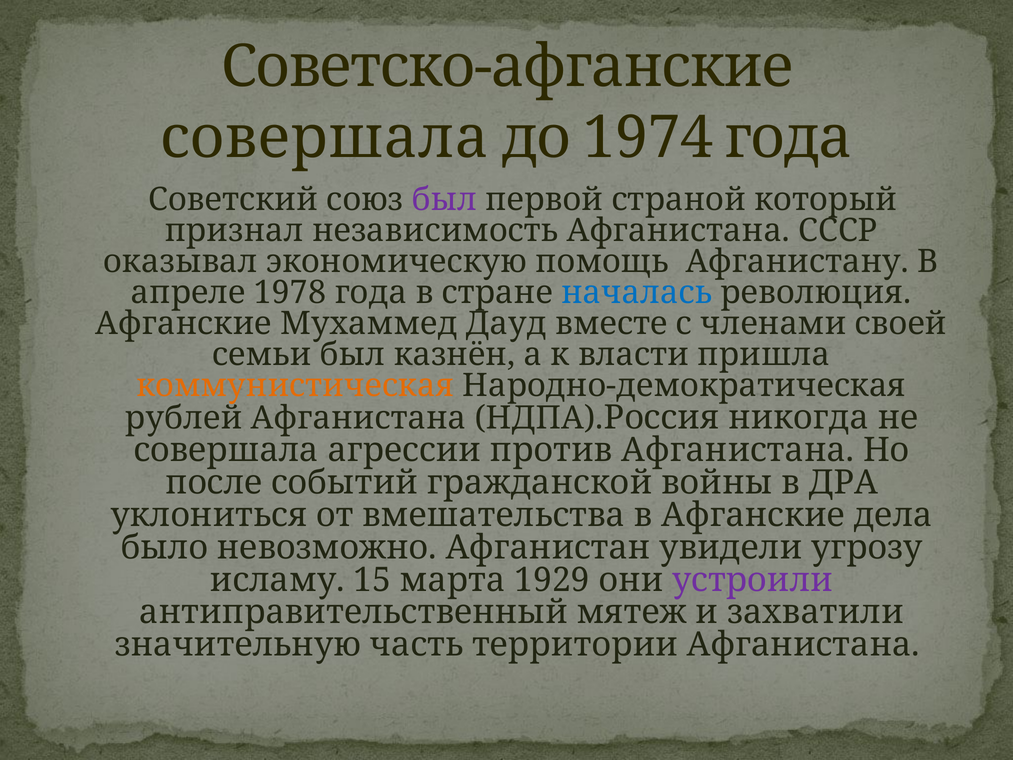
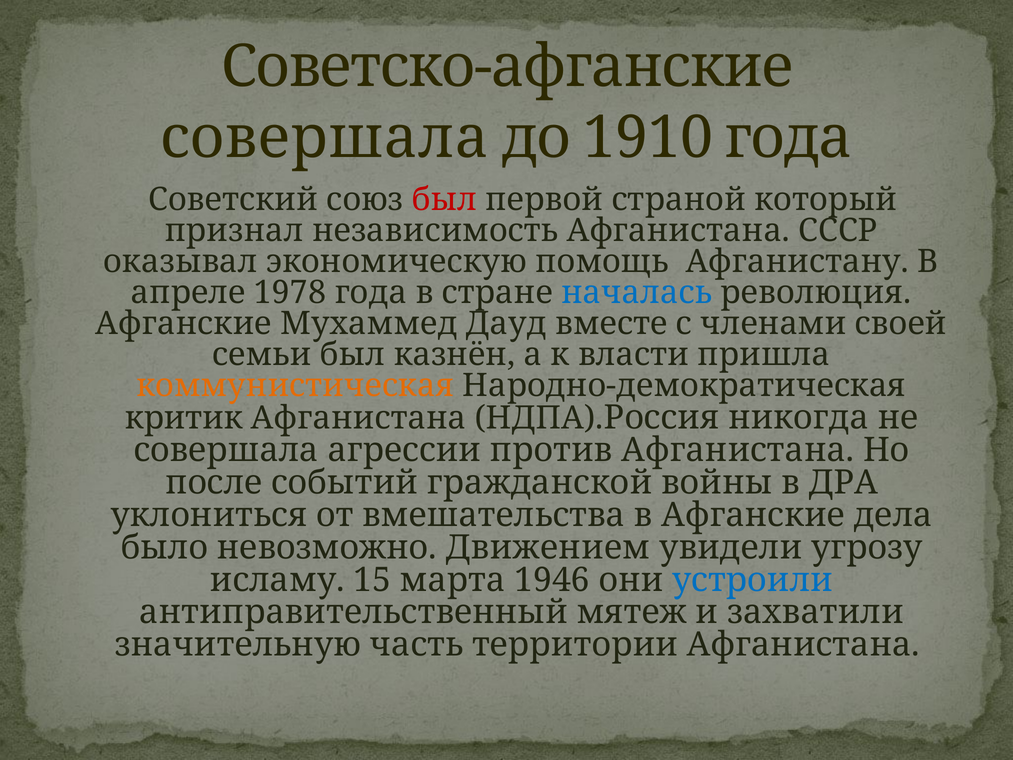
1974: 1974 -> 1910 (648, 138)
был colour: purple -> red (444, 199)
рублей: рублей -> критик (184, 418)
Афганистан: Афганистан -> Движением (548, 547)
1929: 1929 -> 1946 (552, 580)
устроили colour: purple -> blue (753, 580)
